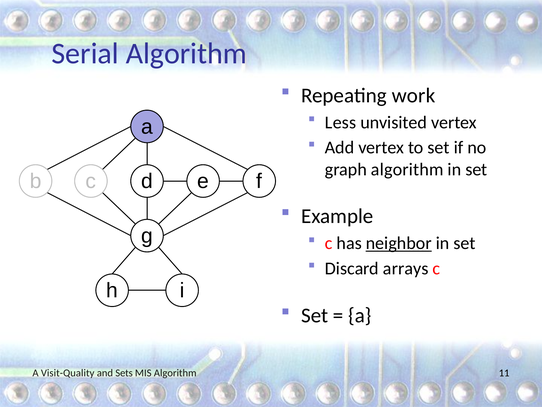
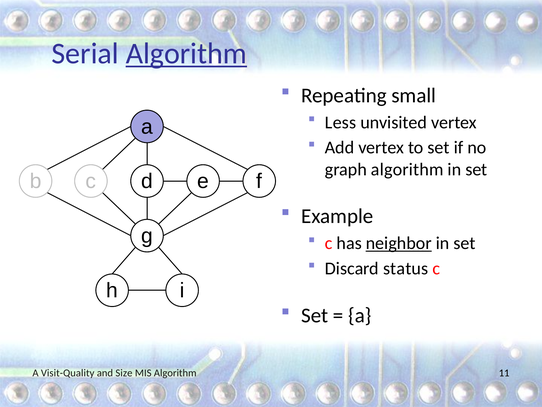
Algorithm underline: none -> present (186, 54)
work: work -> small (414, 95)
arrays: arrays -> status (406, 268)
Sets: Sets -> Size (124, 373)
